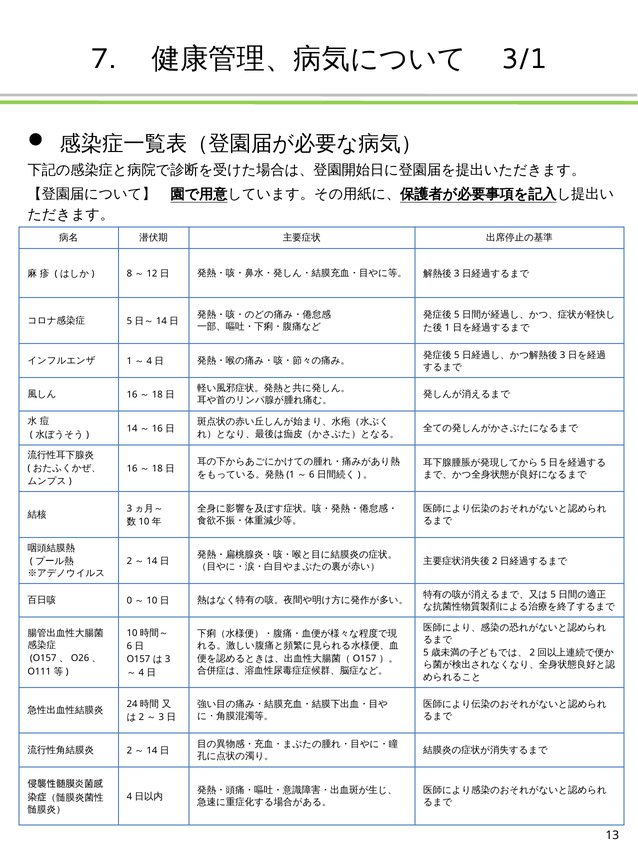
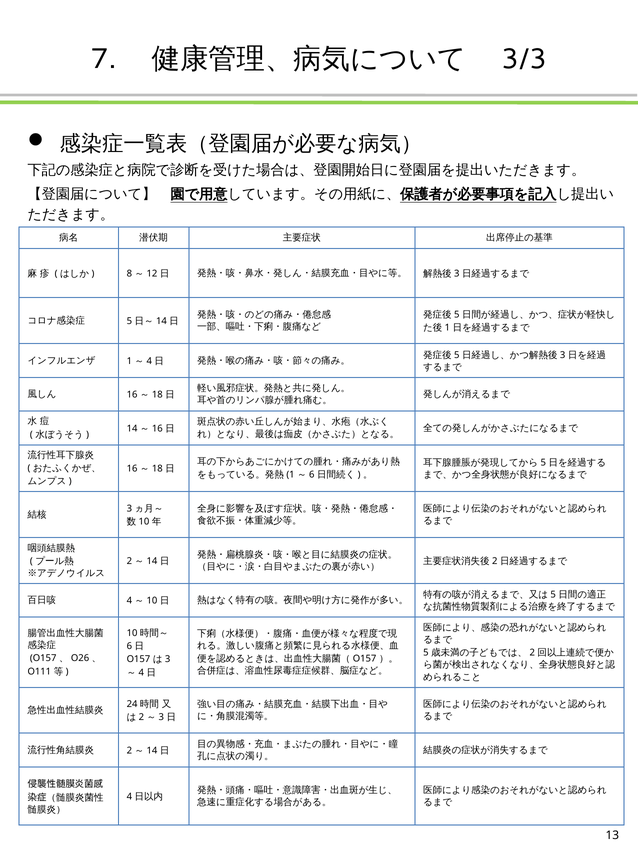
3/1: 3/1 -> 3/3 (524, 59)
0: 0 -> 4 (129, 601)
